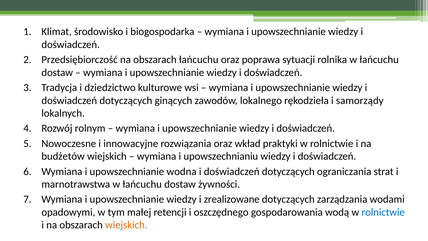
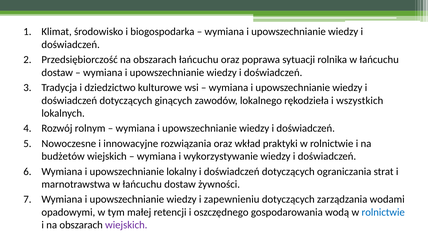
samorządy: samorządy -> wszystkich (360, 100)
upowszechnianiu: upowszechnianiu -> wykorzystywanie (221, 156)
wodna: wodna -> lokalny (182, 171)
zrealizowane: zrealizowane -> zapewnieniu (232, 199)
wiejskich colour: orange -> purple (126, 225)
